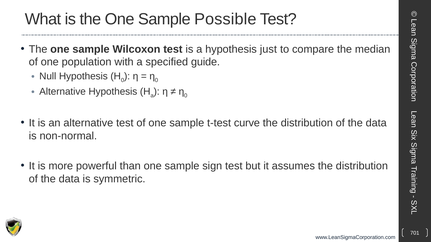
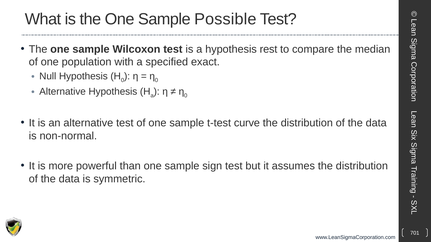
just: just -> rest (269, 49)
guide: guide -> exact (205, 62)
